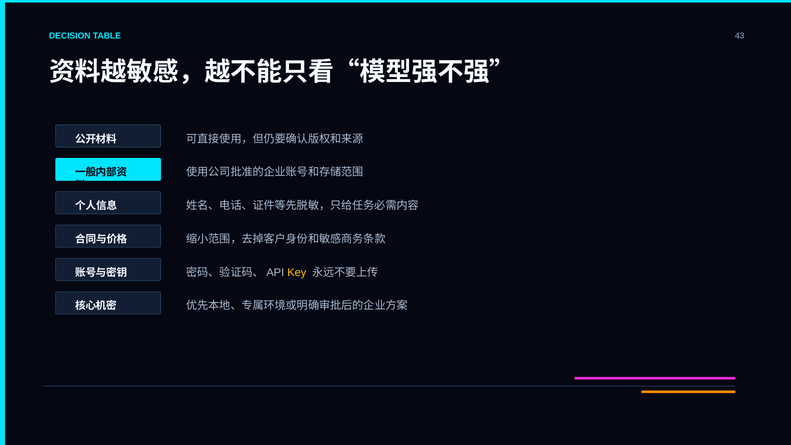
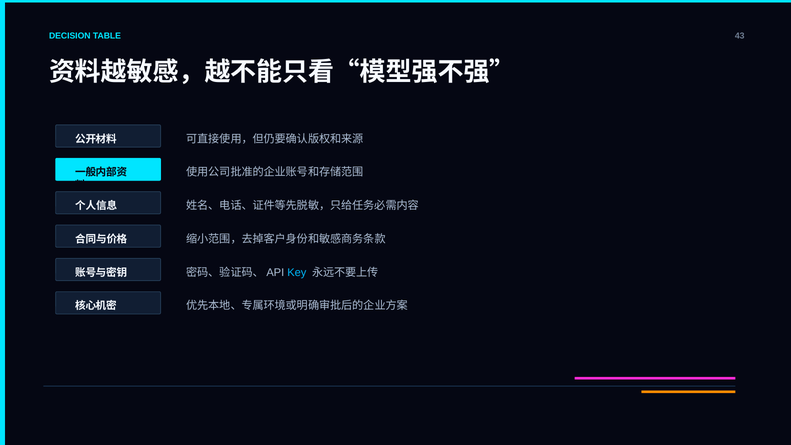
Key colour: yellow -> light blue (297, 272)
